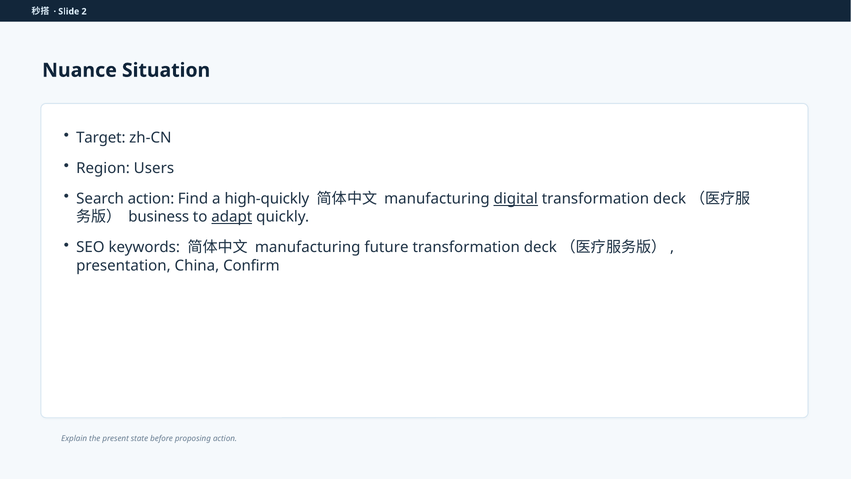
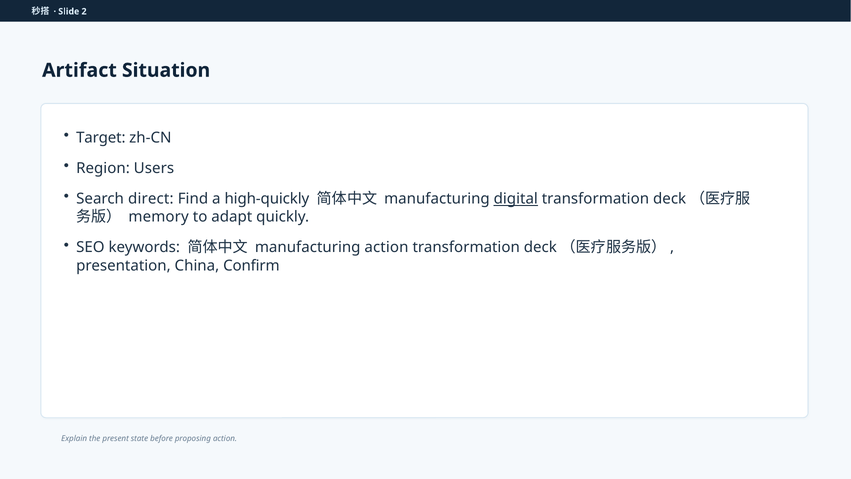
Nuance: Nuance -> Artifact (79, 70)
Search action: action -> direct (151, 199)
business: business -> memory (159, 217)
adapt underline: present -> none (232, 217)
manufacturing future: future -> action (386, 247)
